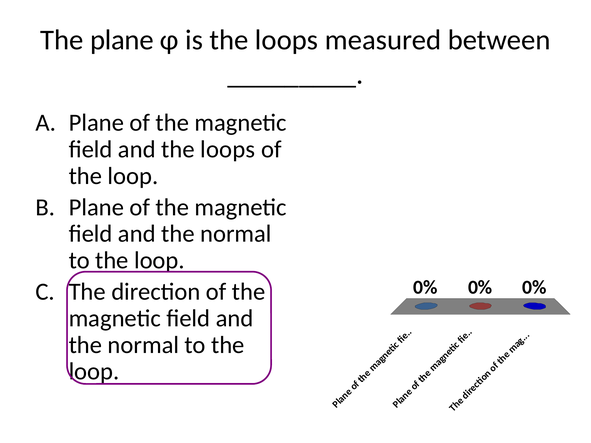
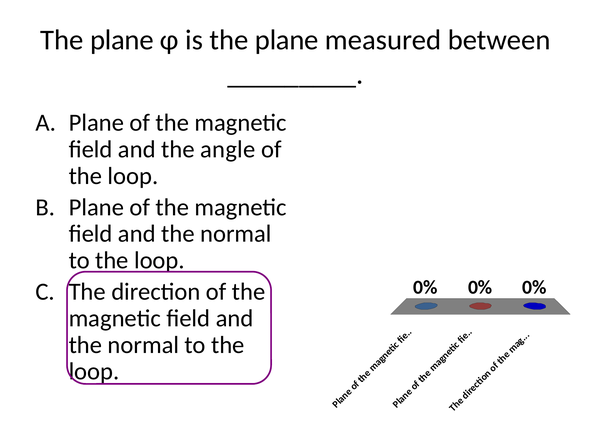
is the loops: loops -> plane (287, 40)
and the loops: loops -> angle (228, 149)
